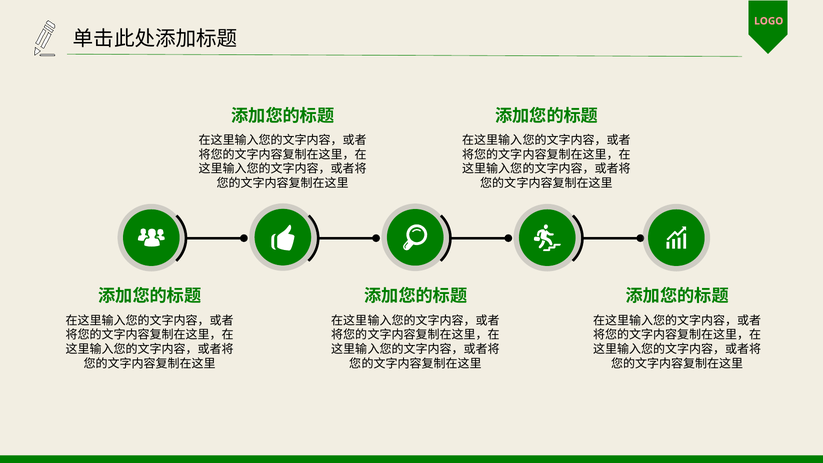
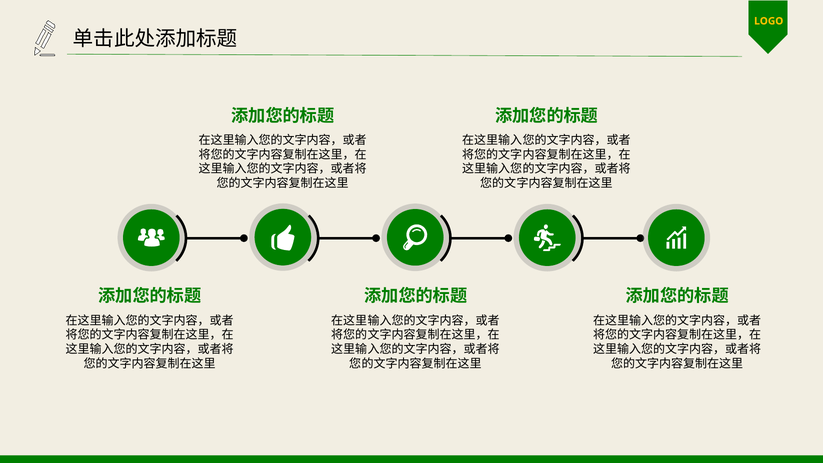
LOGO colour: pink -> yellow (769, 21)
